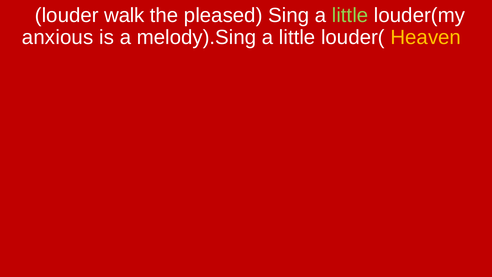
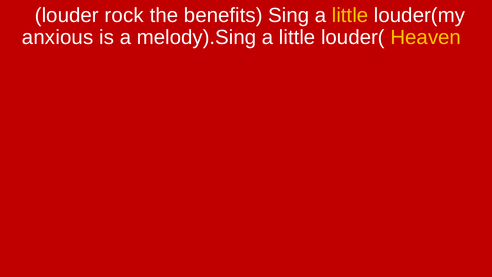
walk: walk -> rock (124, 15)
pleased: pleased -> benefits (223, 15)
little colour: light green -> yellow (350, 15)
